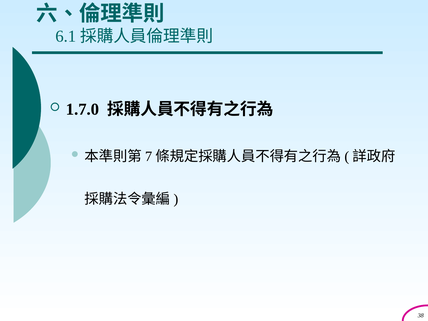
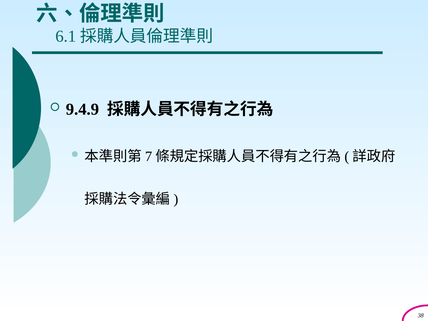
1.7.0: 1.7.0 -> 9.4.9 (82, 109)
